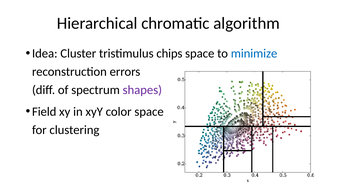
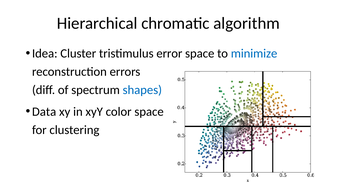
chips: chips -> error (169, 53)
shapes colour: purple -> blue (142, 90)
Field: Field -> Data (44, 111)
